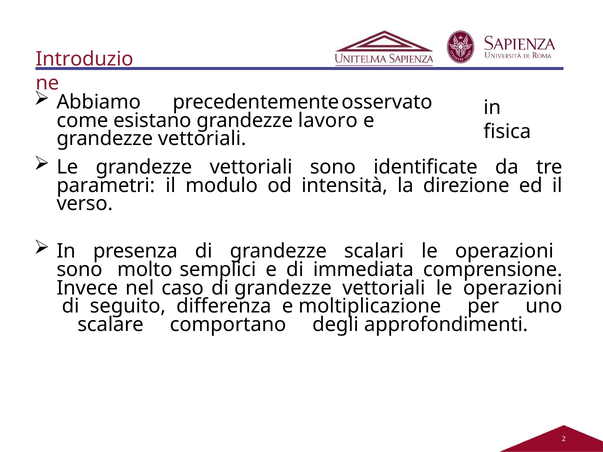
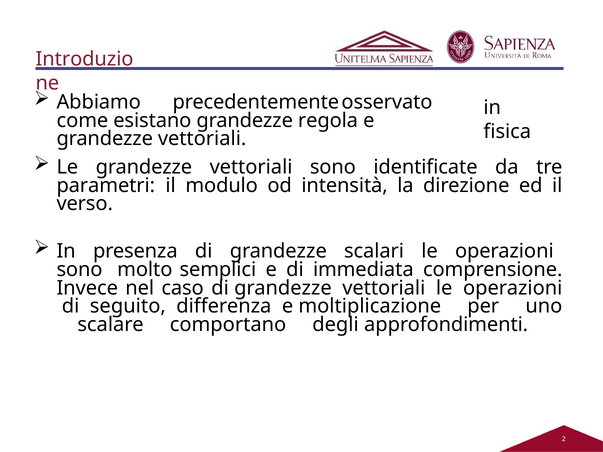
lavoro: lavoro -> regola (328, 121)
